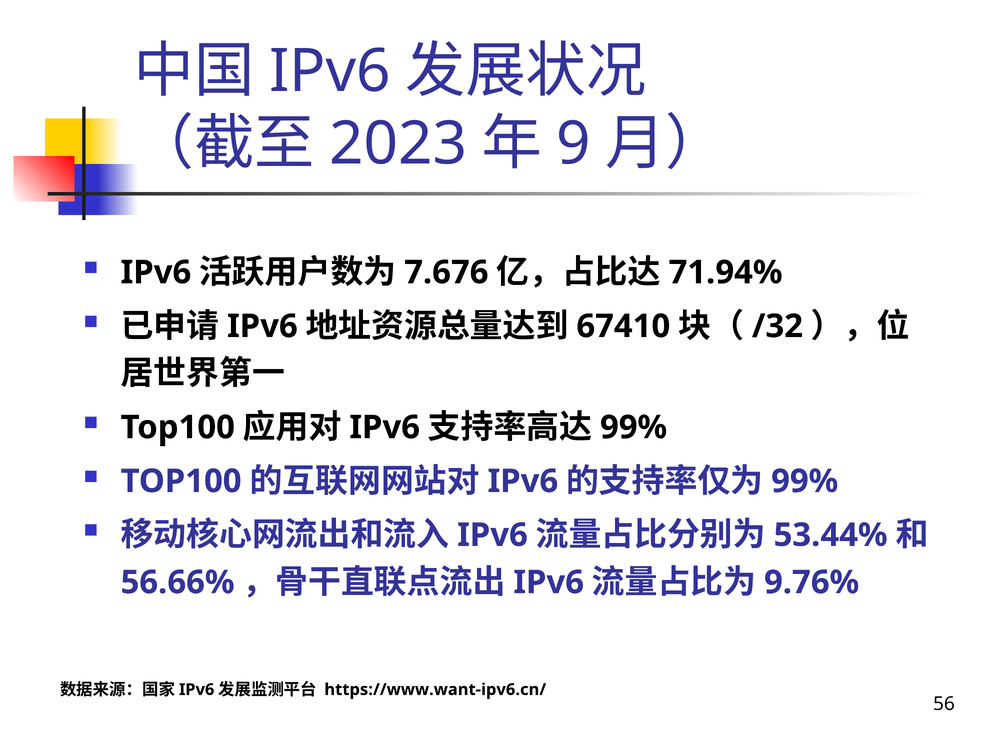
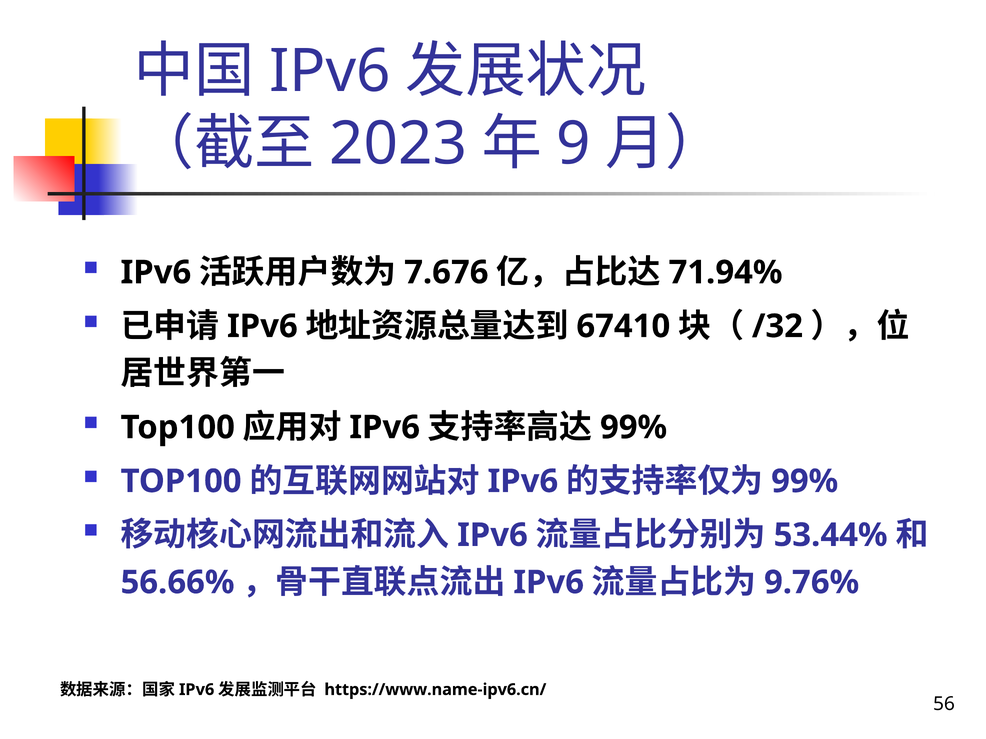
https://www.want-ipv6.cn/: https://www.want-ipv6.cn/ -> https://www.name-ipv6.cn/ (435, 690)
